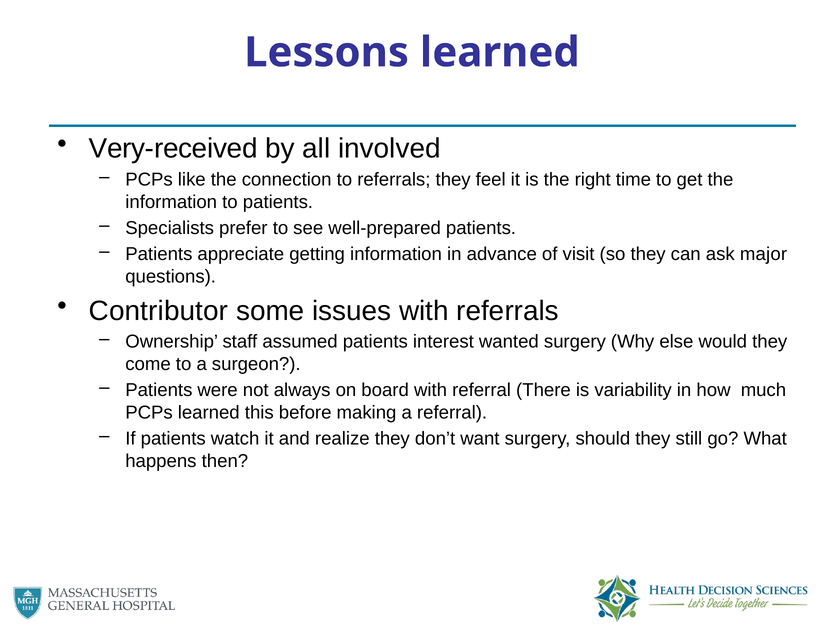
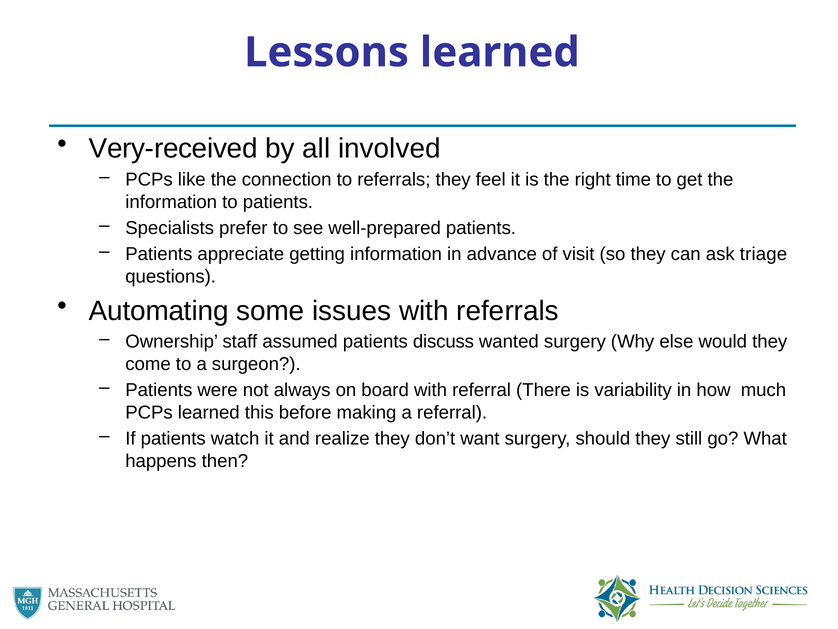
major: major -> triage (764, 254)
Contributor: Contributor -> Automating (159, 311)
interest: interest -> discuss (443, 342)
